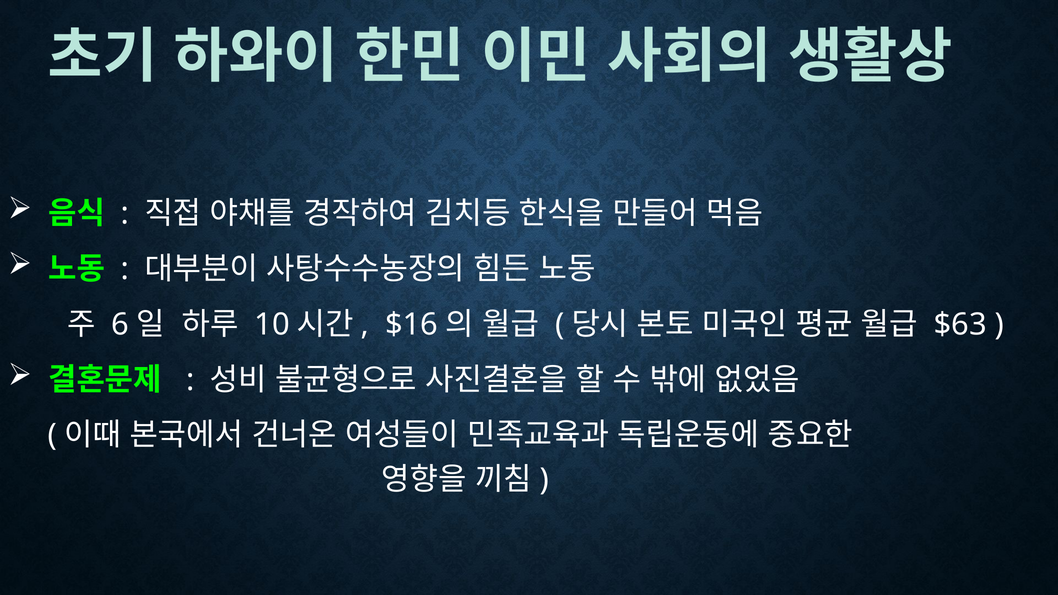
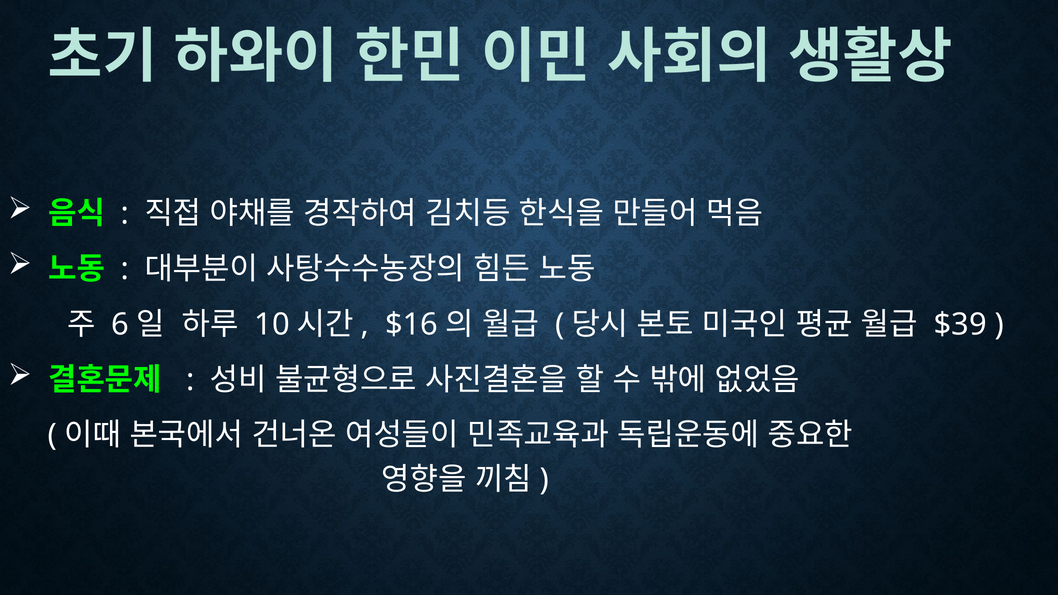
$63: $63 -> $39 (960, 325)
